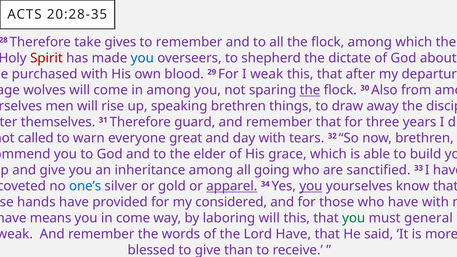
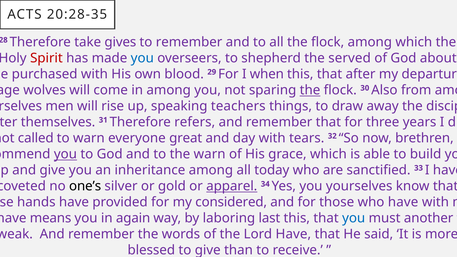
dictate: dictate -> served (350, 58)
I weak: weak -> when (267, 74)
speaking brethren: brethren -> teachers (238, 106)
guard: guard -> refers (195, 122)
you underline: none -> present (65, 154)
the elder: elder -> warn (210, 154)
going: going -> today (272, 170)
one’s colour: blue -> black (85, 186)
you underline: present -> none (311, 186)
in come: come -> again (133, 218)
laboring will: will -> last (269, 218)
you colour: green -> blue (354, 218)
general: general -> another (429, 218)
